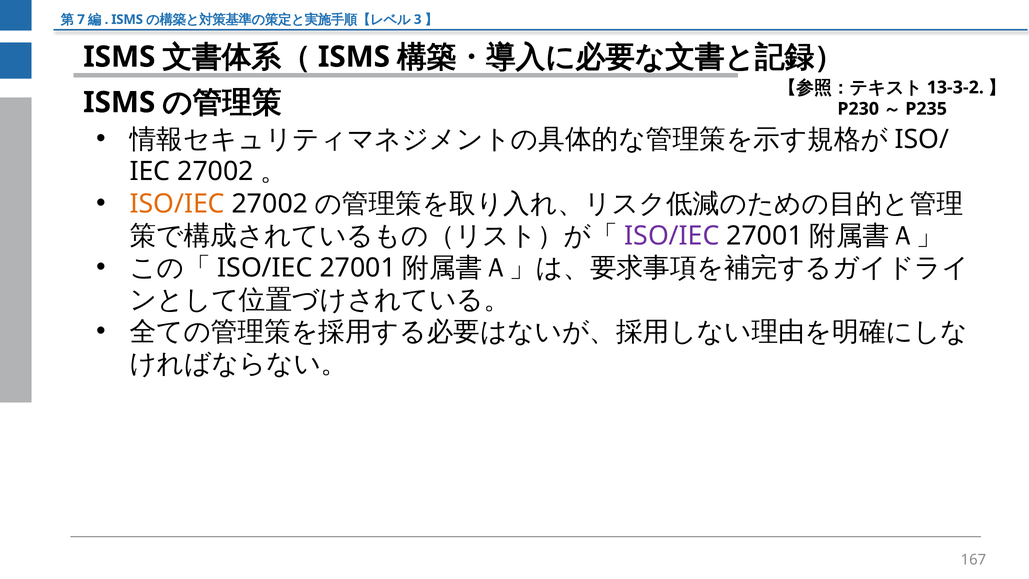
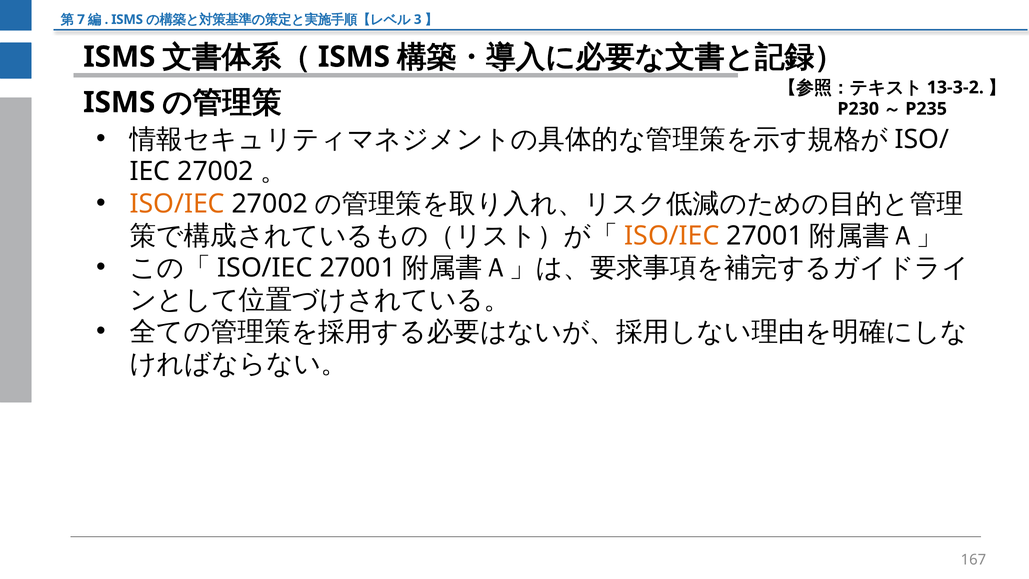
ISO/IEC colour: purple -> orange (672, 236)
